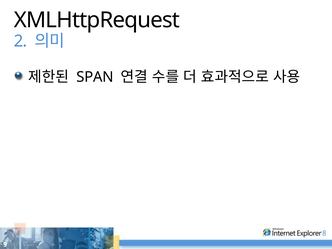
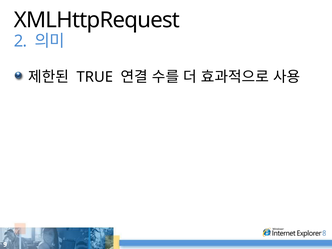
SPAN: SPAN -> TRUE (95, 77)
